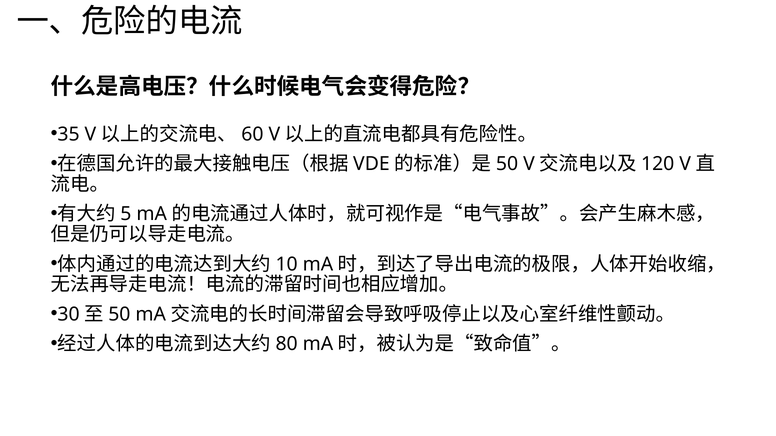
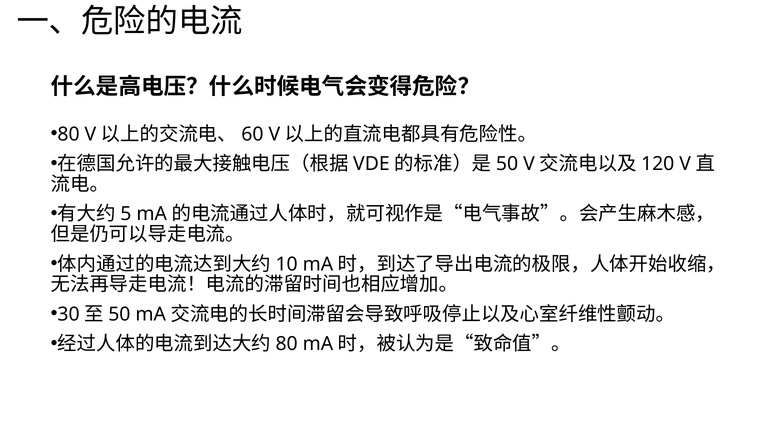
35: 35 -> 80 (69, 134)
